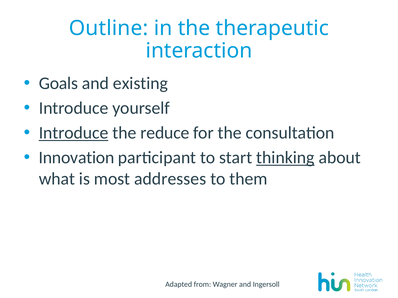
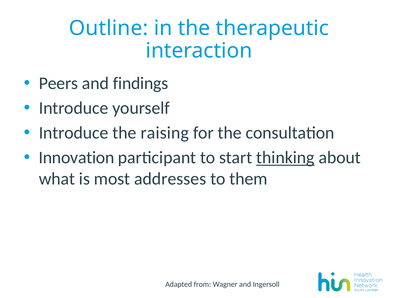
Goals: Goals -> Peers (58, 84)
existing: existing -> findings (141, 84)
Introduce underline: present -> none (74, 133)
reduce: reduce -> raising (165, 133)
